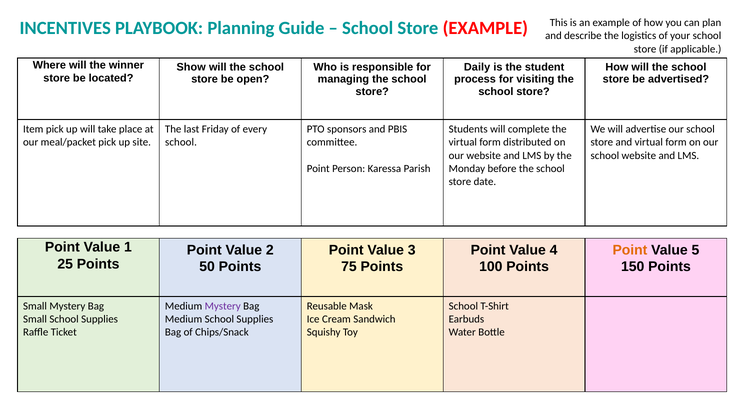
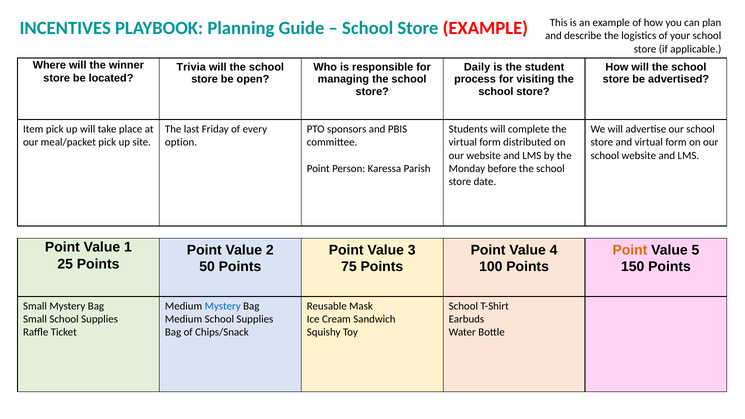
Show: Show -> Trivia (191, 67)
school: school -> option (181, 142)
Mystery colour: purple -> blue (223, 306)
